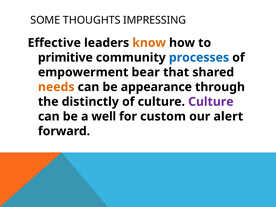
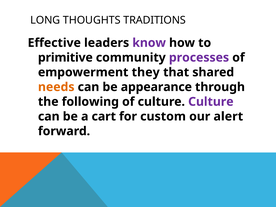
SOME: SOME -> LONG (45, 20)
IMPRESSING: IMPRESSING -> TRADITIONS (155, 20)
know colour: orange -> purple (149, 43)
processes colour: blue -> purple (199, 58)
bear: bear -> they (146, 72)
distinctly: distinctly -> following (90, 102)
well: well -> cart (104, 116)
